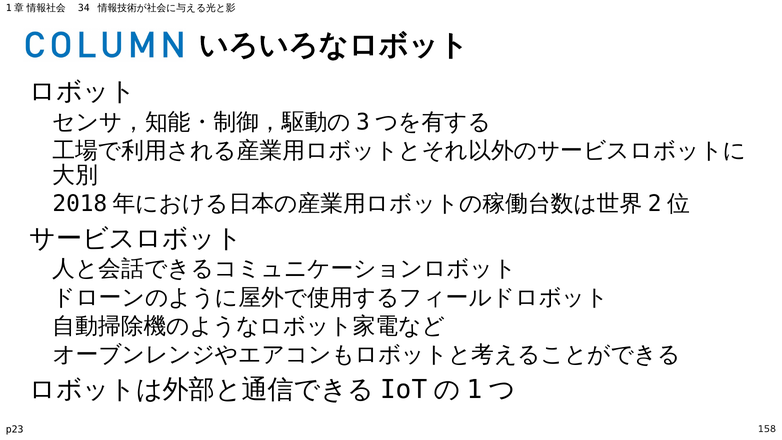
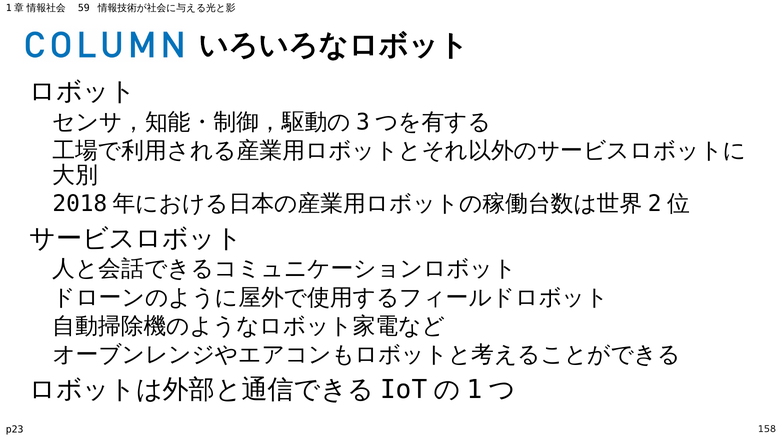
34: 34 -> 59 (84, 8)
